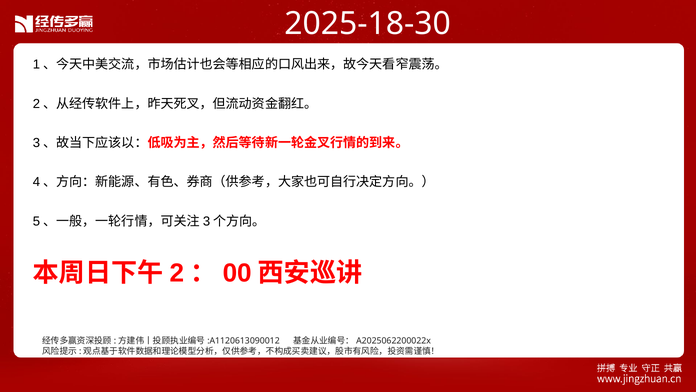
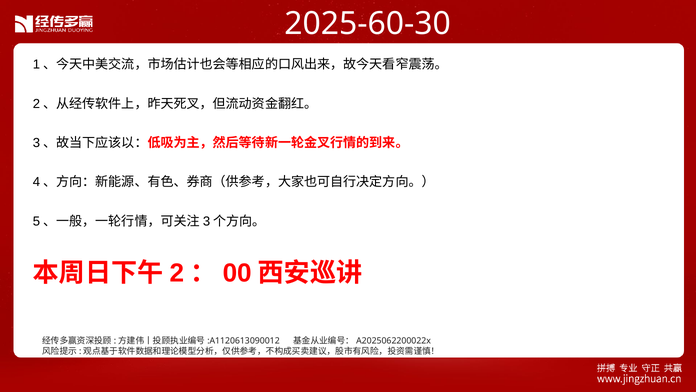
2025-18-30: 2025-18-30 -> 2025-60-30 (368, 24)
